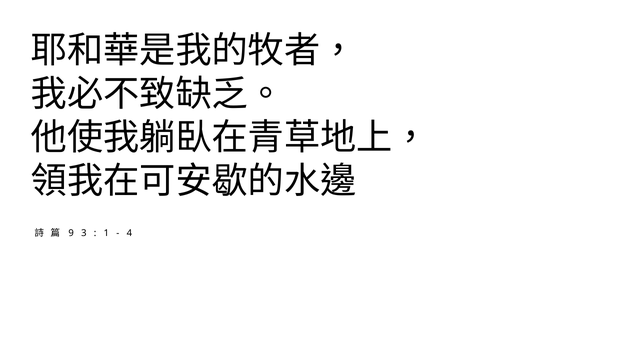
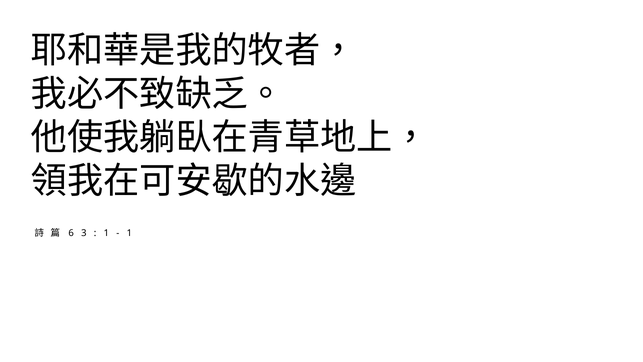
9: 9 -> 6 (71, 233)
4: 4 -> 1 (129, 233)
